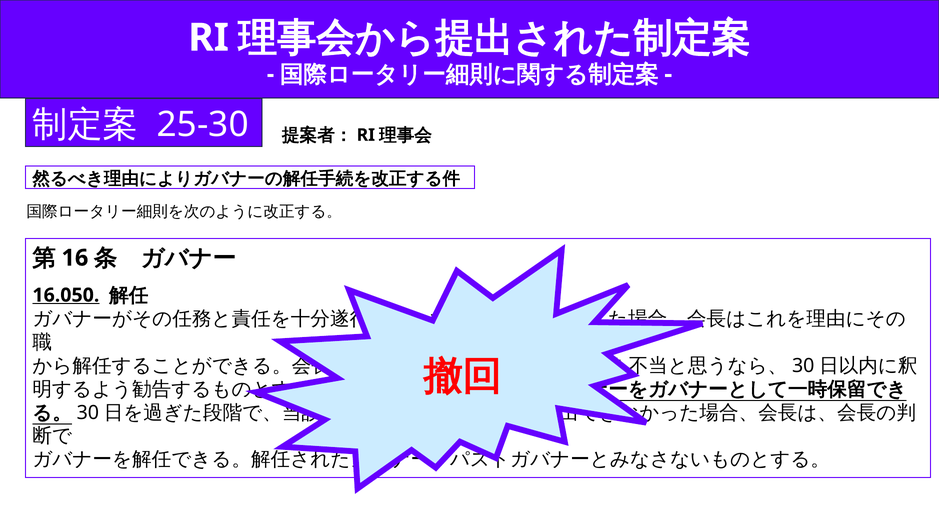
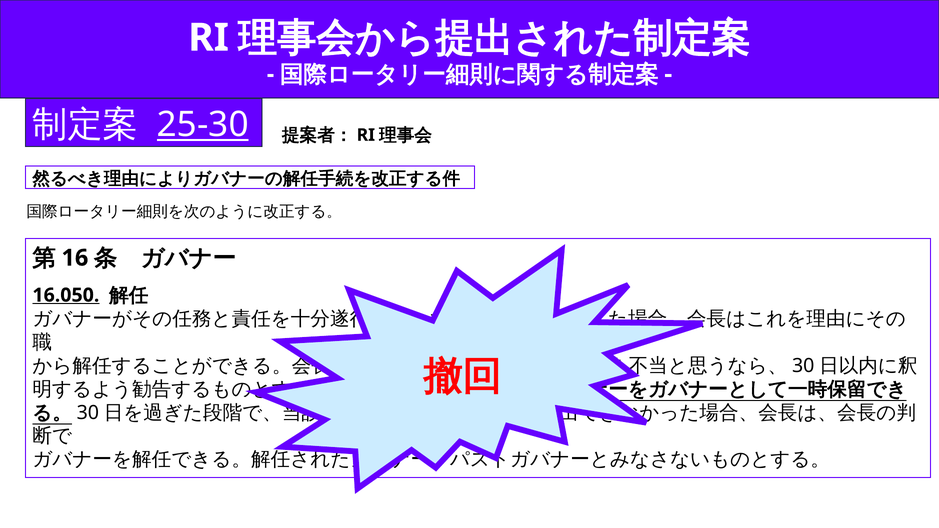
25-30 underline: none -> present (203, 125)
